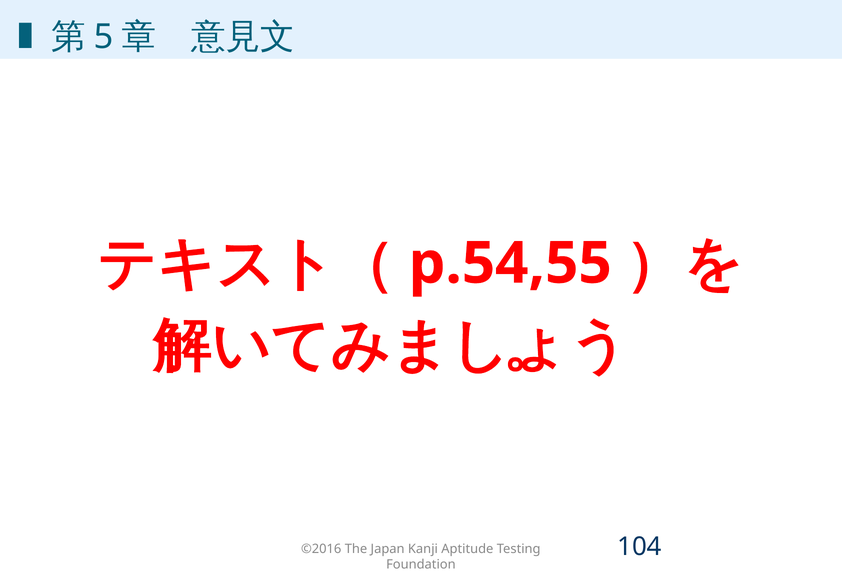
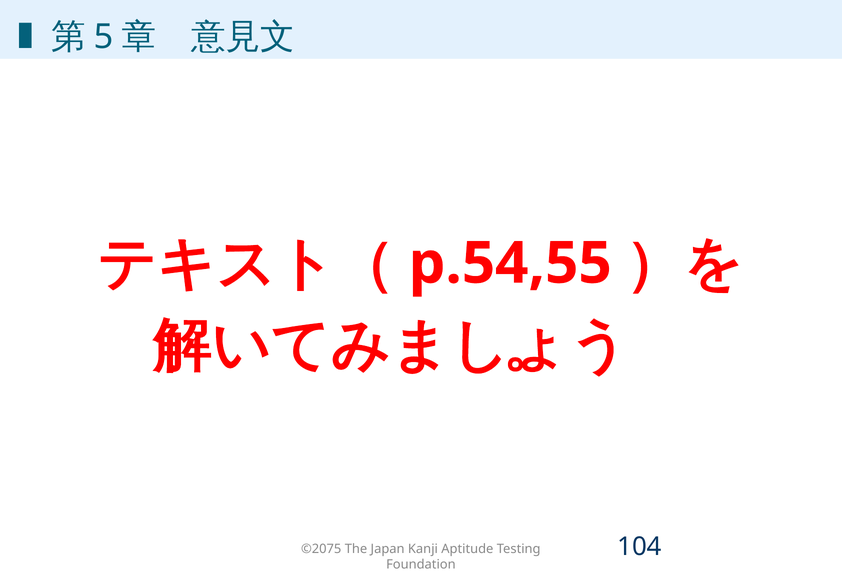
©2016: ©2016 -> ©2075 (321, 549)
